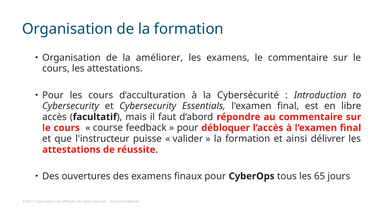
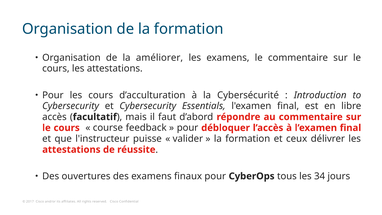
ainsi: ainsi -> ceux (297, 139)
65: 65 -> 34 (320, 176)
